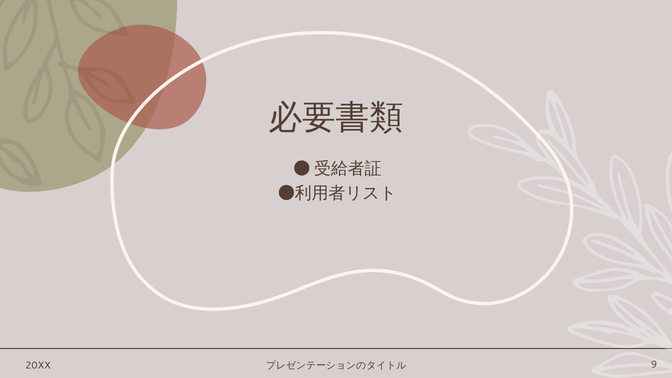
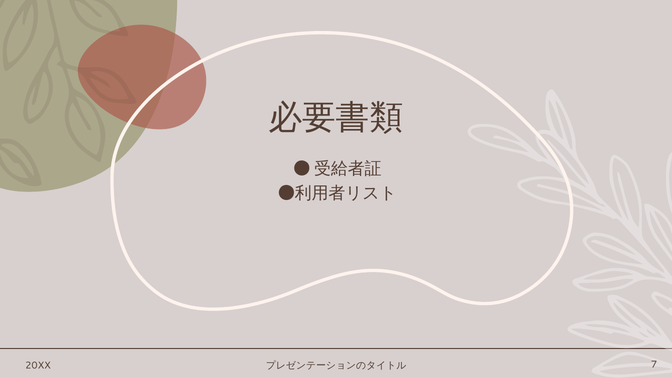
9: 9 -> 7 (654, 364)
